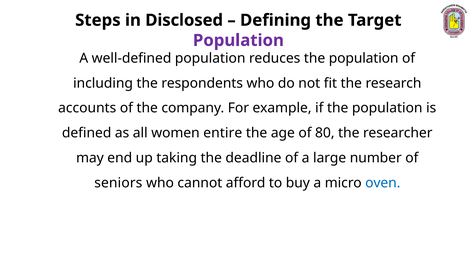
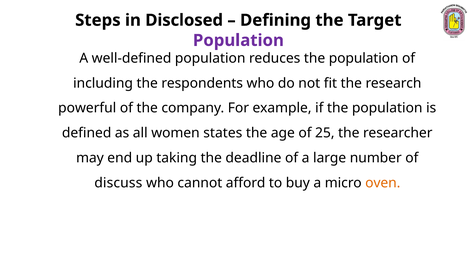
accounts: accounts -> powerful (87, 108)
entire: entire -> states (223, 133)
80: 80 -> 25 (325, 133)
seniors: seniors -> discuss (118, 183)
oven colour: blue -> orange (383, 183)
